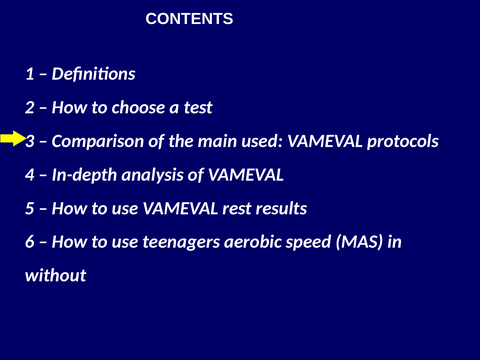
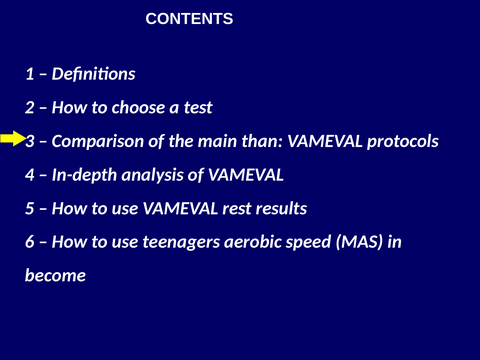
used: used -> than (262, 141)
without: without -> become (55, 275)
